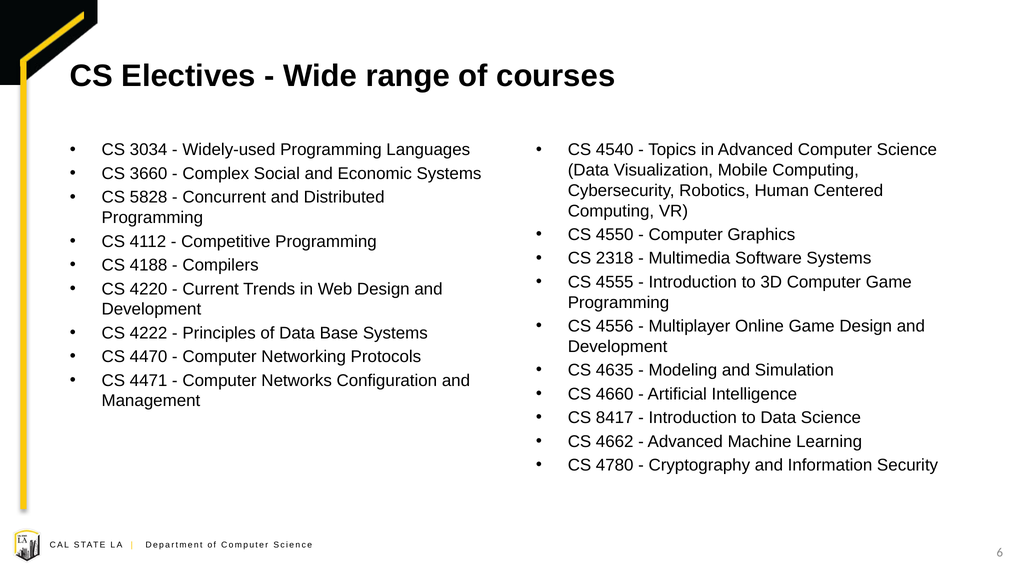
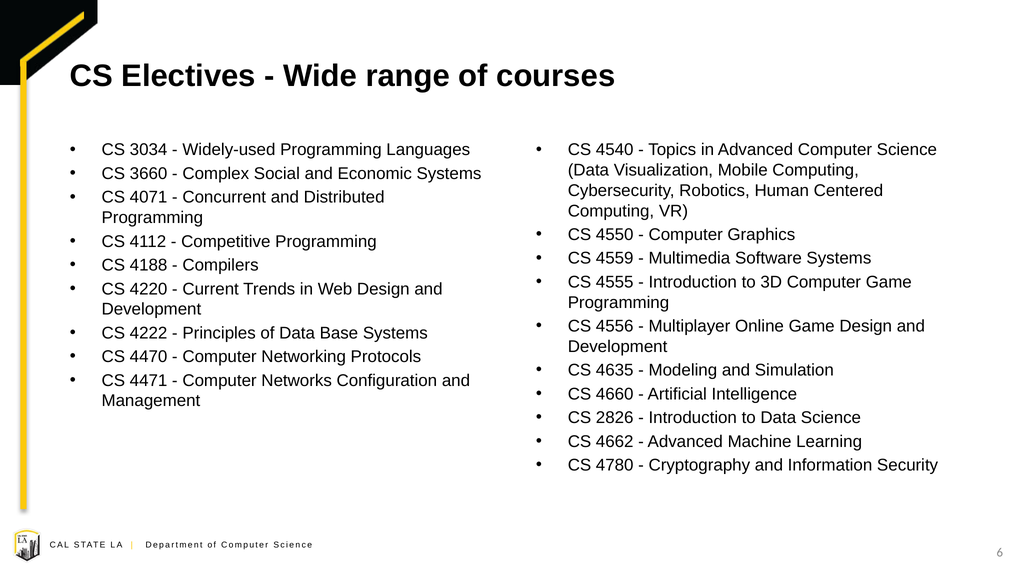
5828: 5828 -> 4071 (149, 197)
2318: 2318 -> 4559 (615, 258)
8417: 8417 -> 2826 (615, 418)
